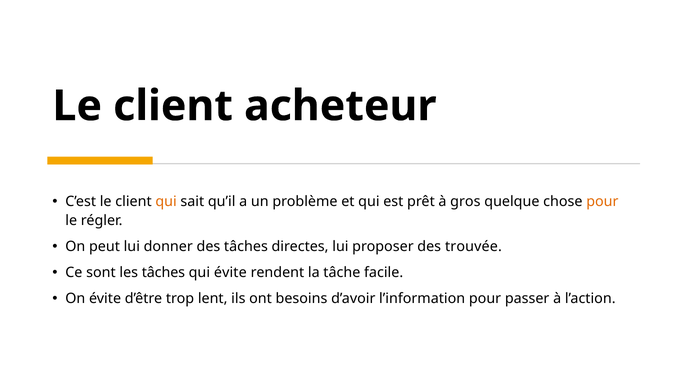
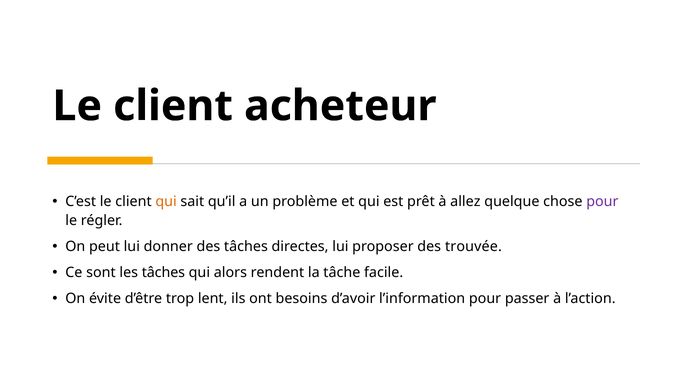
gros: gros -> allez (465, 202)
pour colour: orange -> purple (602, 202)
qui évite: évite -> alors (230, 273)
